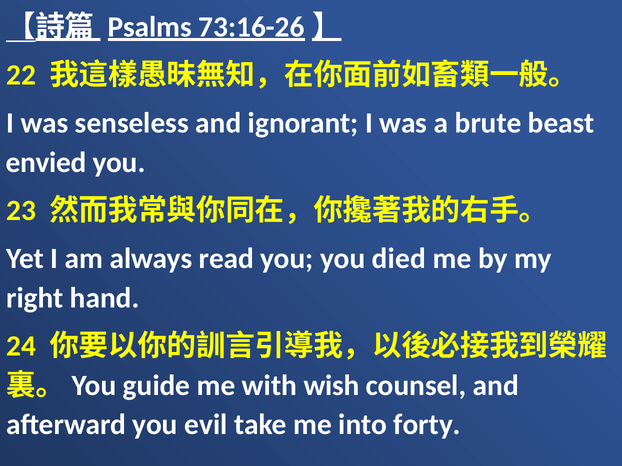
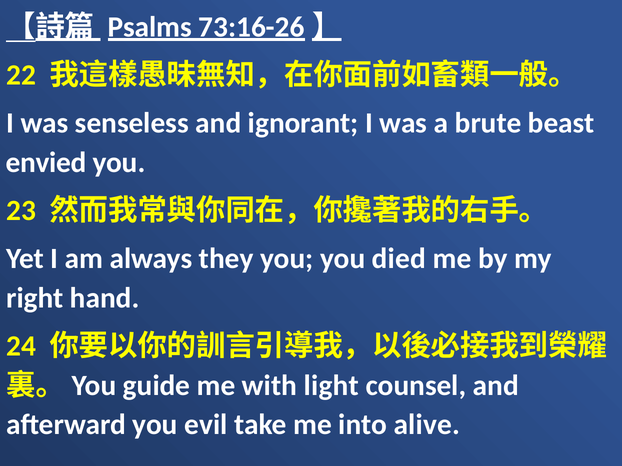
read: read -> they (226, 259)
wish: wish -> light (331, 386)
forty: forty -> alive (427, 425)
